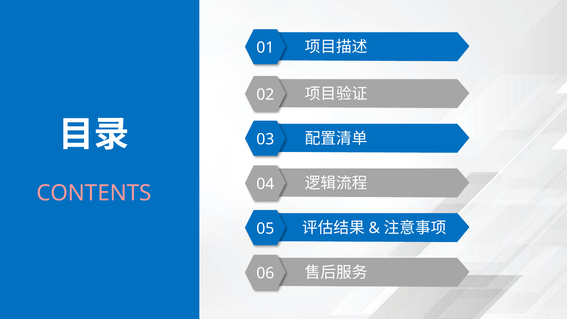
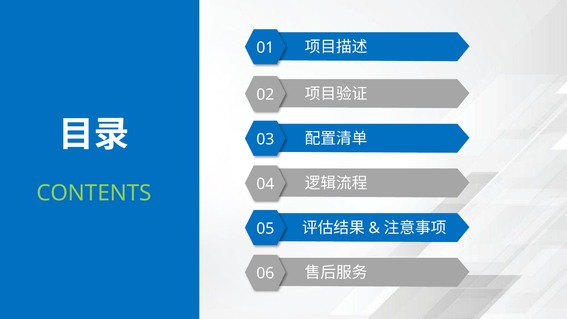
CONTENTS colour: pink -> light green (94, 193)
